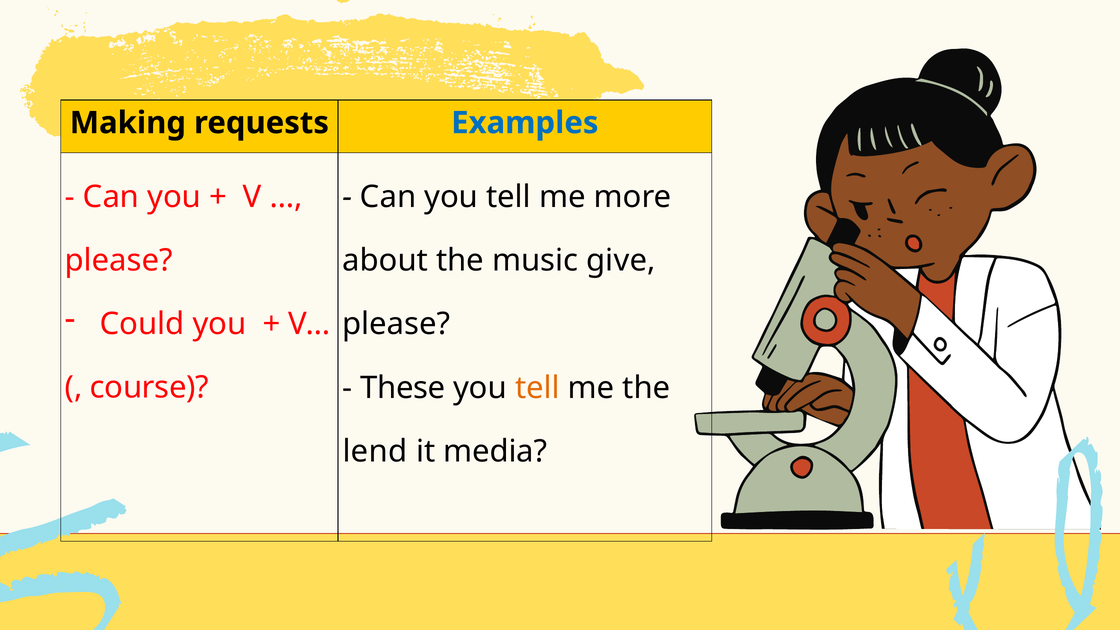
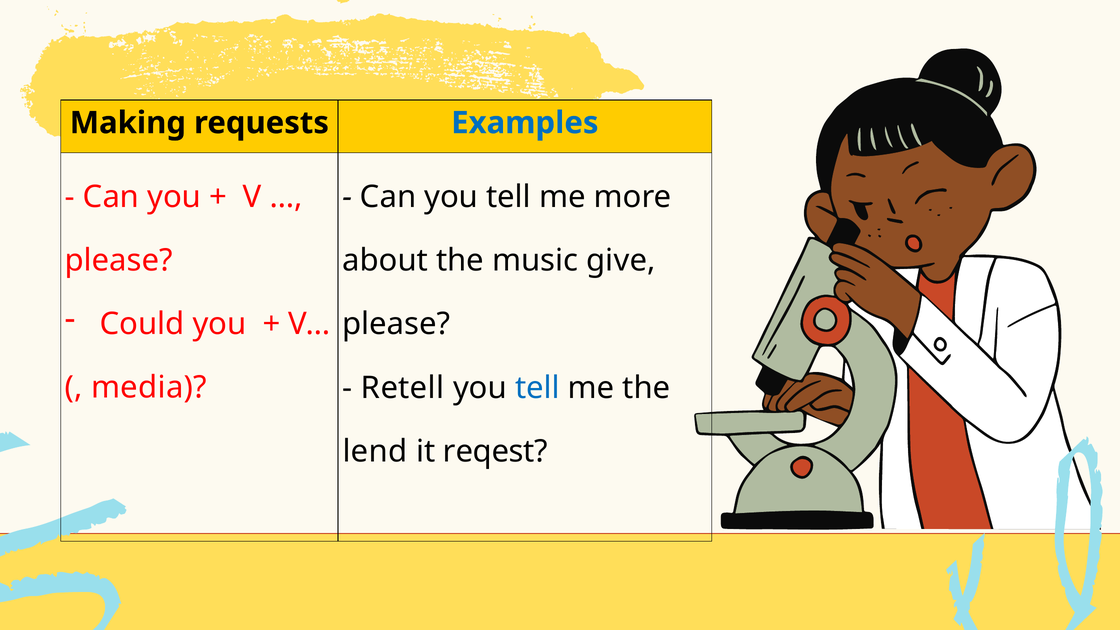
course: course -> media (149, 388)
These: These -> Retell (403, 388)
tell colour: orange -> blue (537, 388)
media: media -> reqest (495, 452)
